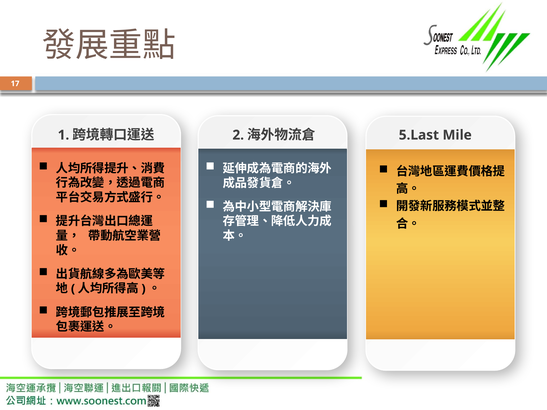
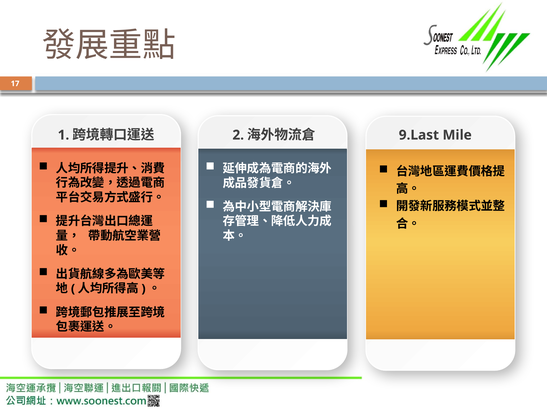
5.Last: 5.Last -> 9.Last (419, 135)
